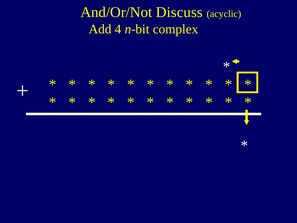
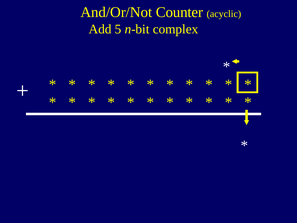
Discuss: Discuss -> Counter (179, 12)
4: 4 -> 5 (118, 29)
